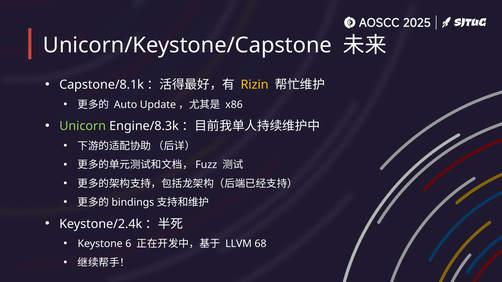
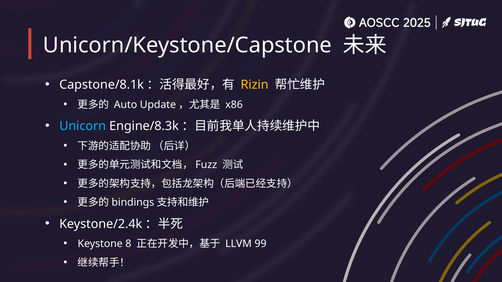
Unicorn colour: light green -> light blue (83, 126)
6: 6 -> 8 (128, 244)
68: 68 -> 99 (261, 244)
